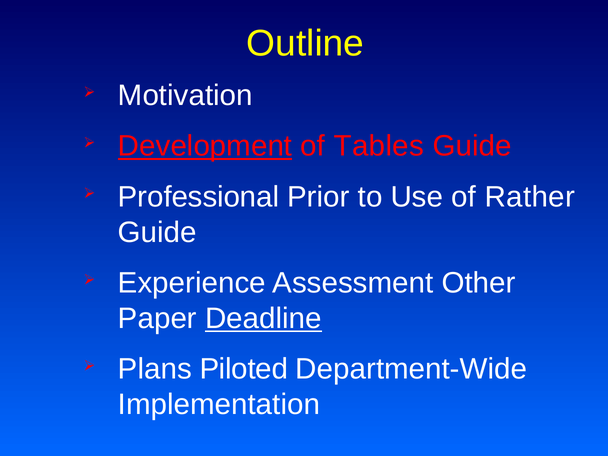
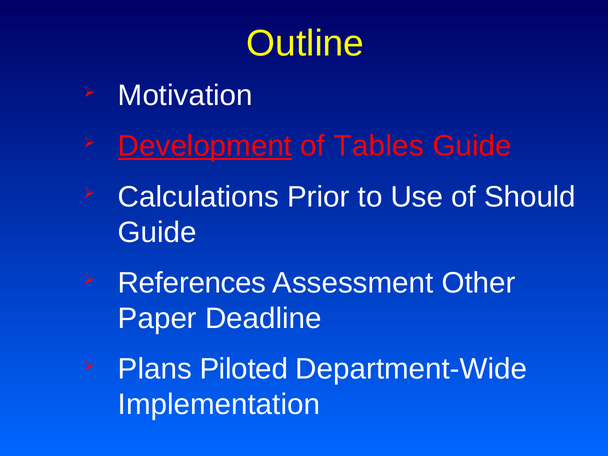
Professional: Professional -> Calculations (198, 197)
Rather: Rather -> Should (530, 197)
Experience: Experience -> References (192, 283)
Deadline underline: present -> none (263, 319)
